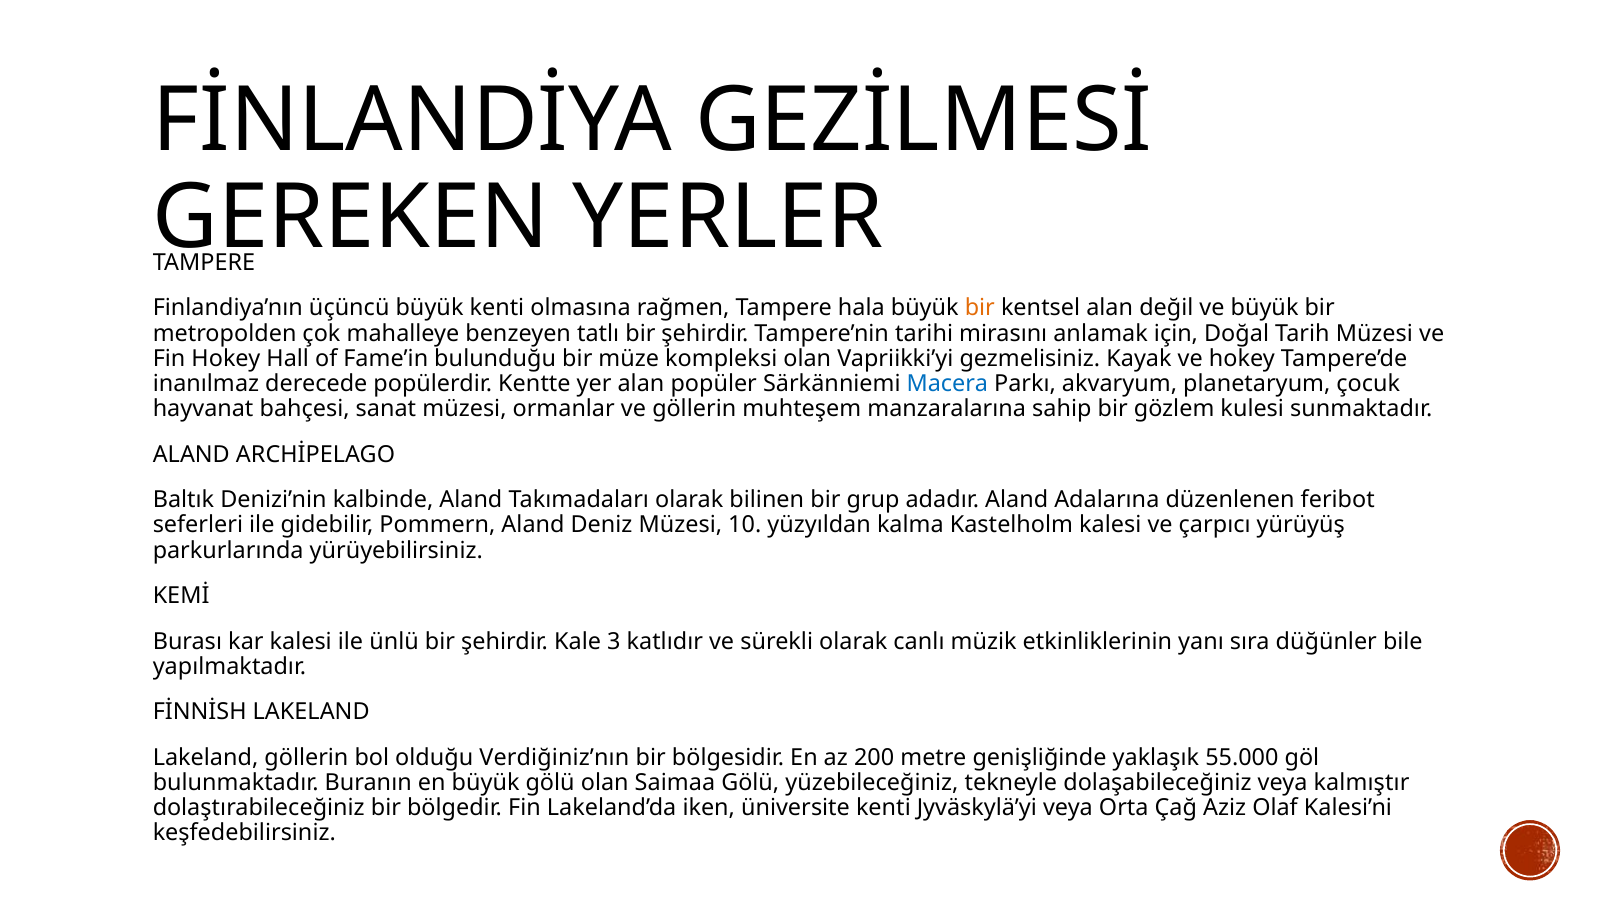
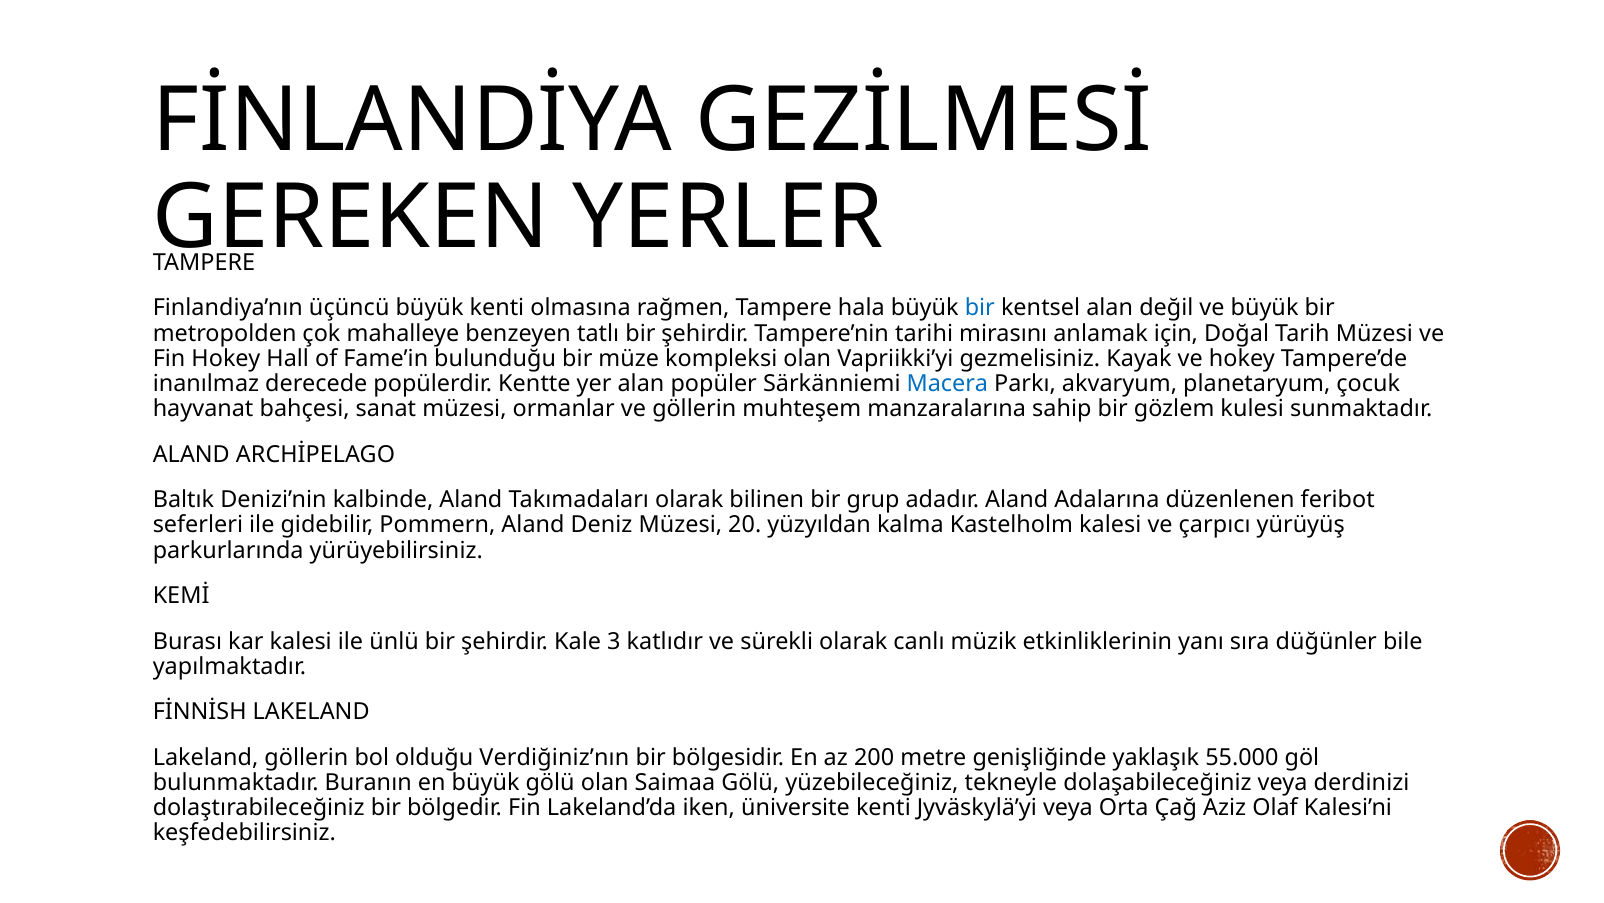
bir colour: orange -> blue (980, 308)
10: 10 -> 20 (745, 525)
kalmıştır: kalmıştır -> derdinizi (1362, 782)
